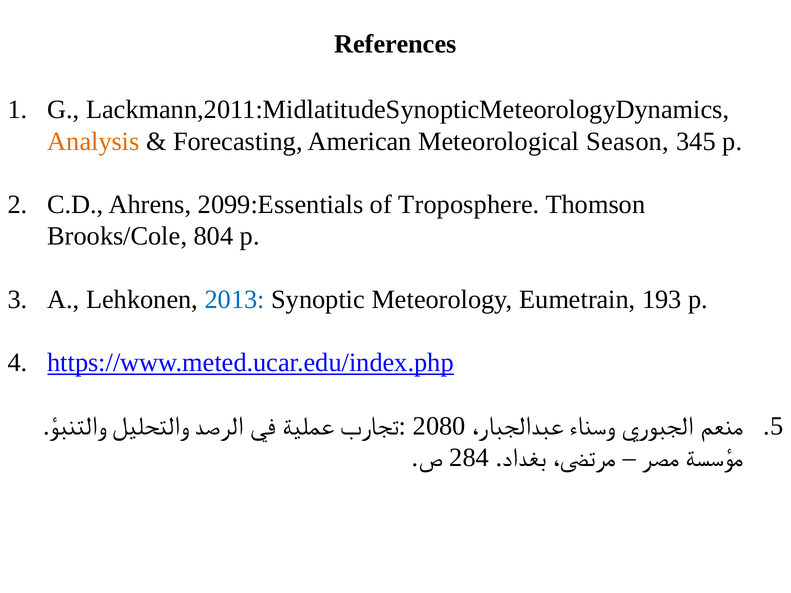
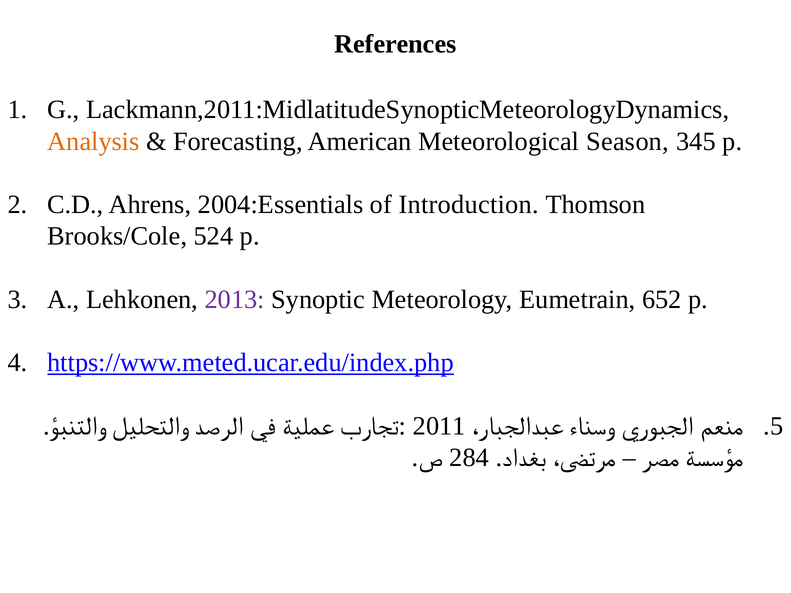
2099:Essentials: 2099:Essentials -> 2004:Essentials (281, 205)
Troposphere: Troposphere -> Introduction (469, 205)
804: 804 -> 524 (213, 236)
2013 colour: blue -> purple (235, 300)
193: 193 -> 652 (662, 300)
2080: 2080 -> 2011 (439, 426)
